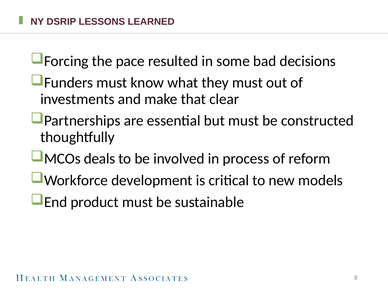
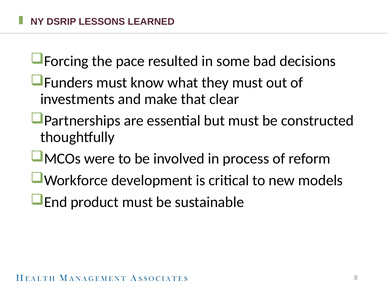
deals: deals -> were (99, 159)
